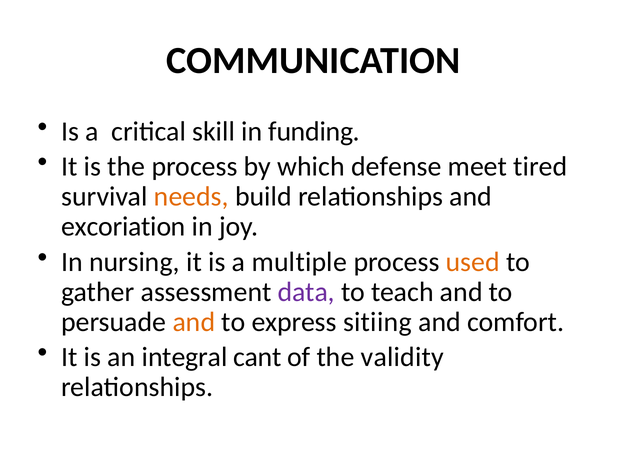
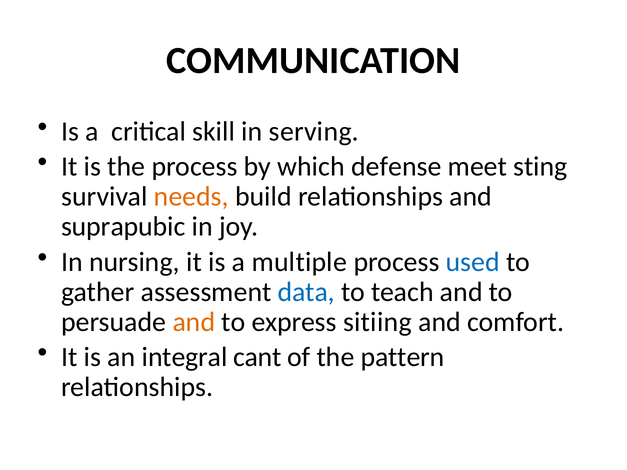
funding: funding -> serving (314, 132)
tired: tired -> sting (540, 167)
excoriation: excoriation -> suprapubic (123, 227)
used colour: orange -> blue (473, 262)
data colour: purple -> blue (306, 292)
validity: validity -> pattern (403, 357)
